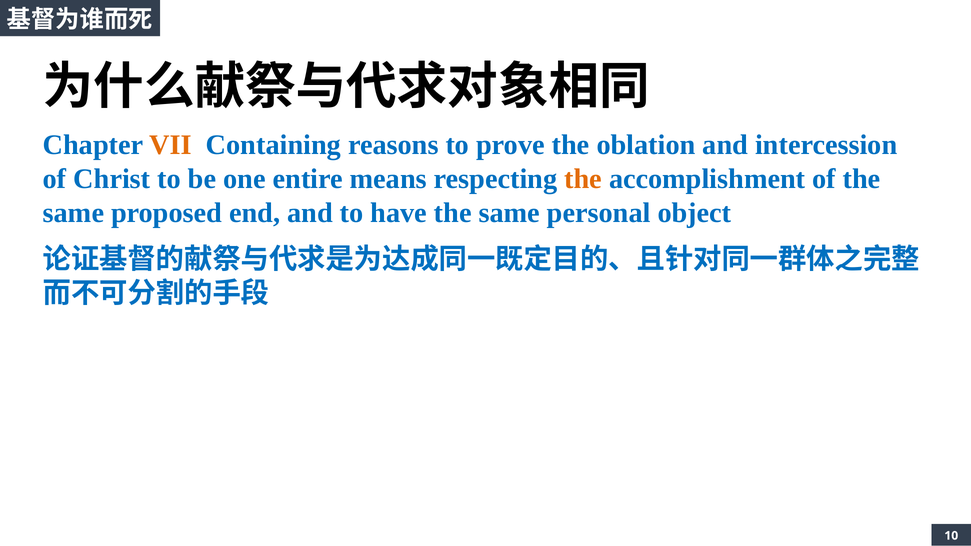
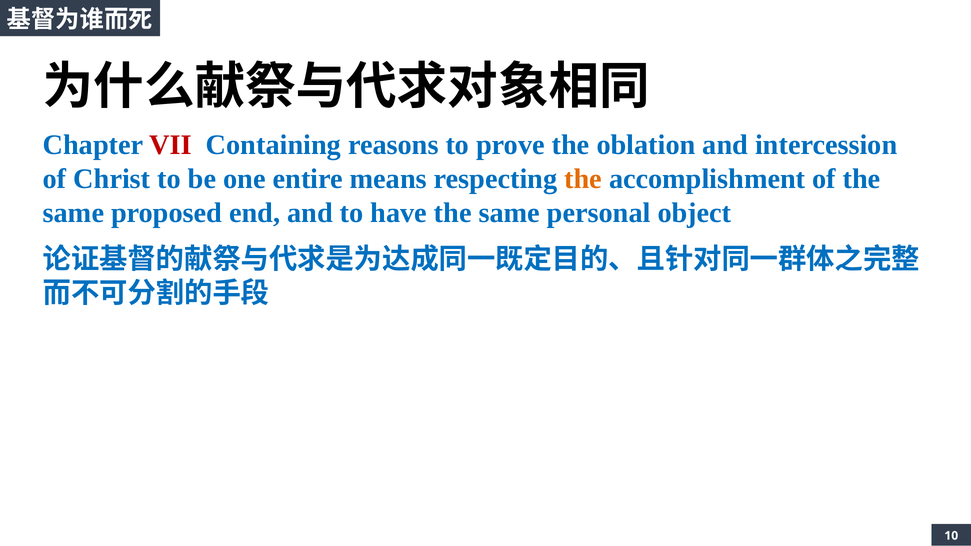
VII colour: orange -> red (171, 145)
